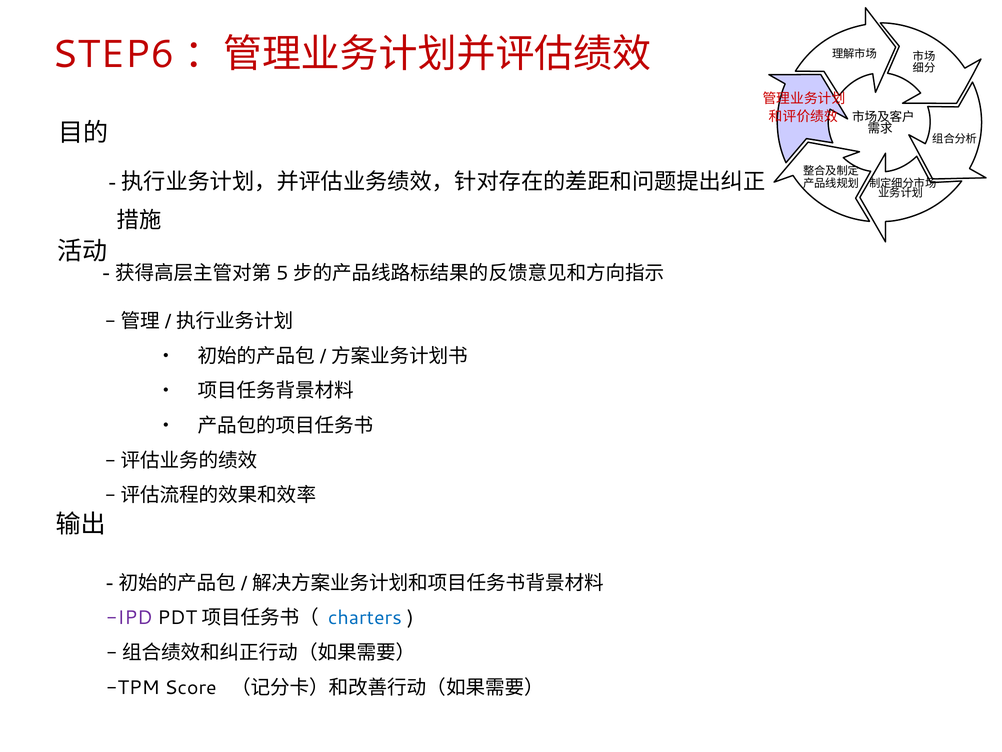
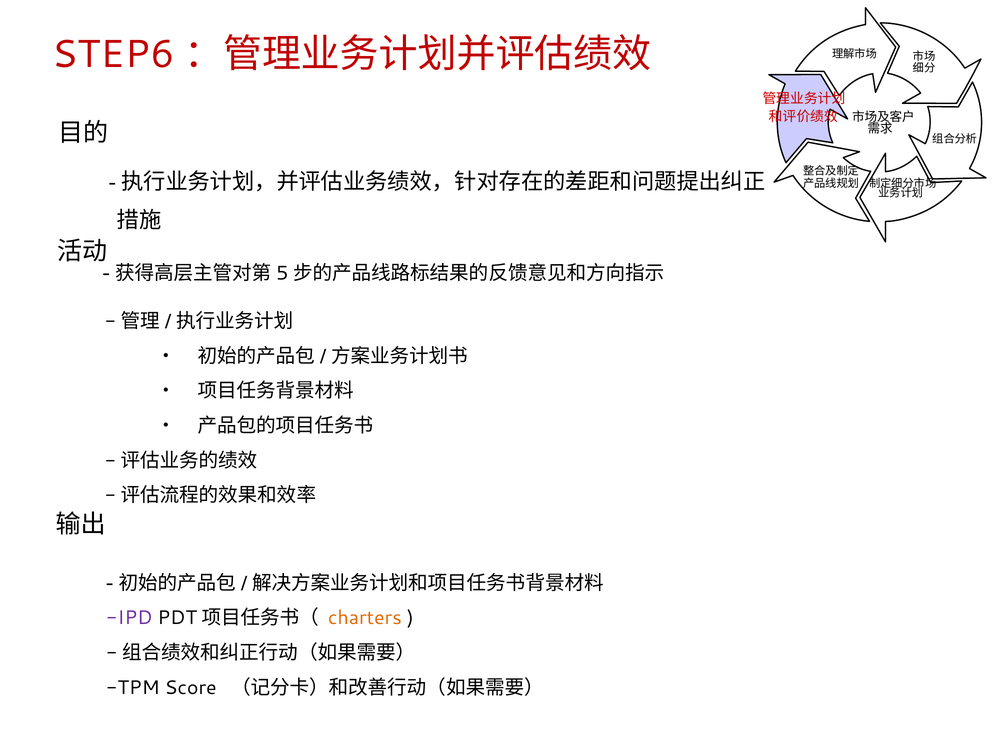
charters colour: blue -> orange (365, 618)
